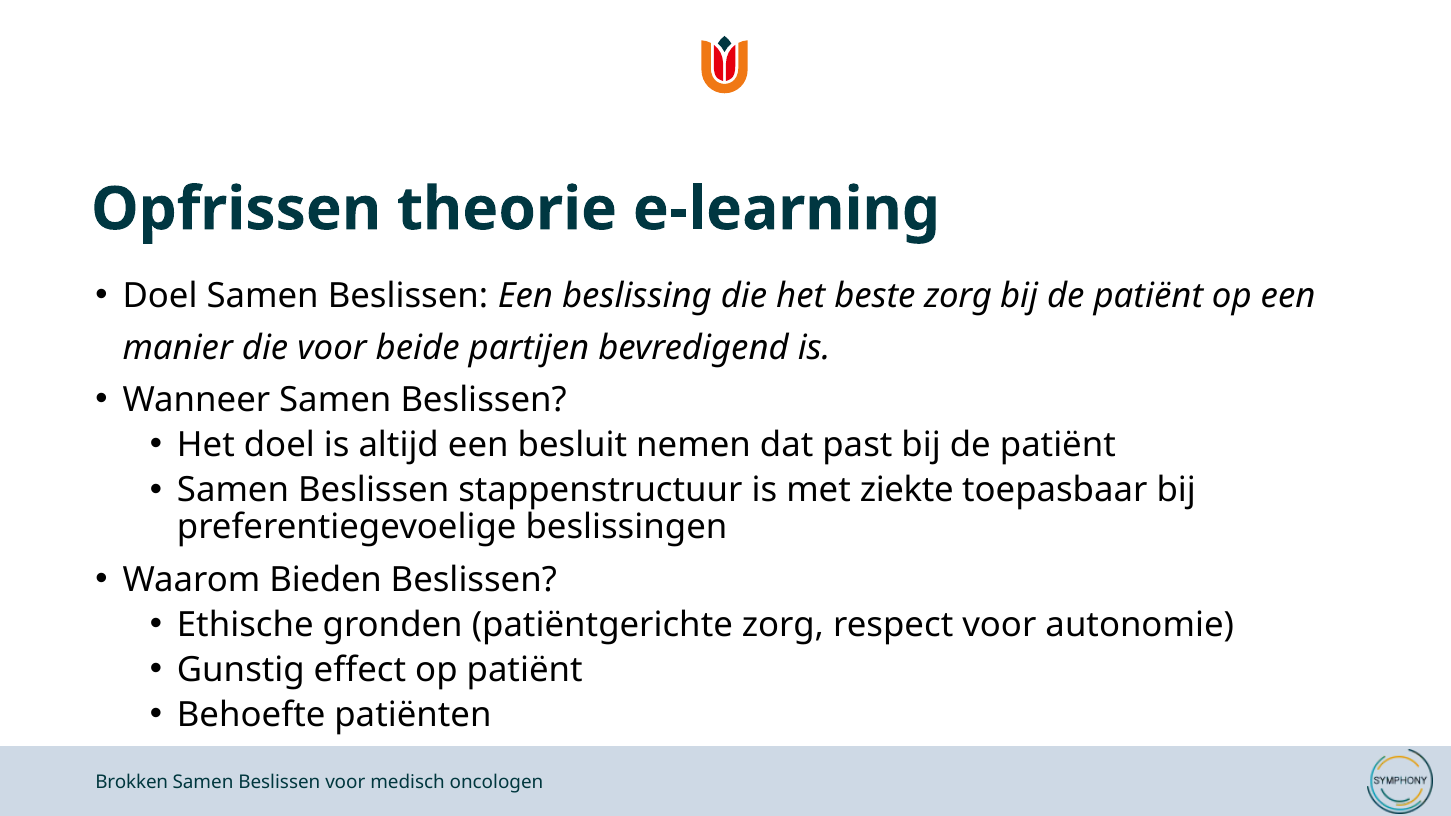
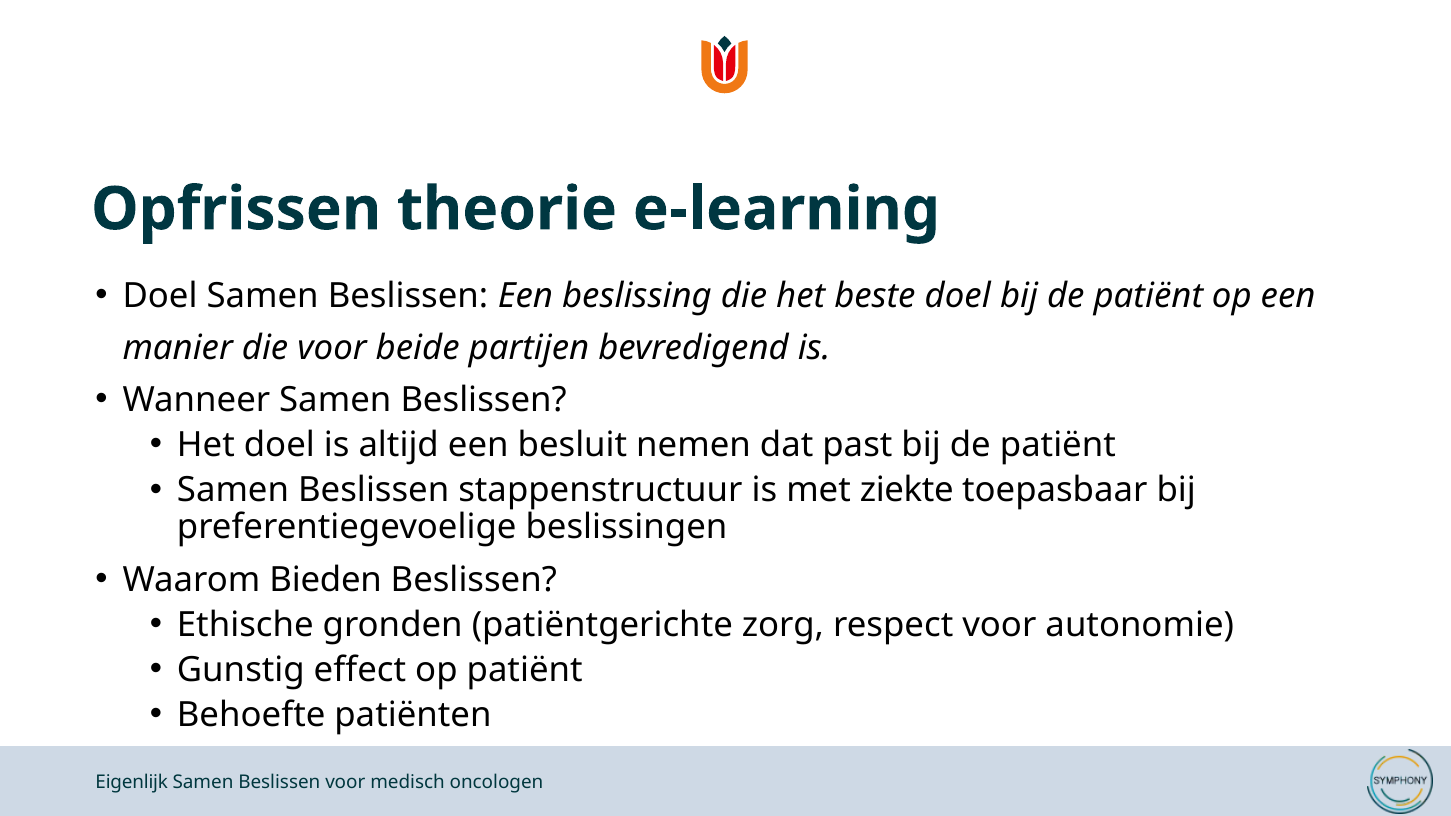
beste zorg: zorg -> doel (958, 296)
Brokken: Brokken -> Eigenlijk (132, 783)
